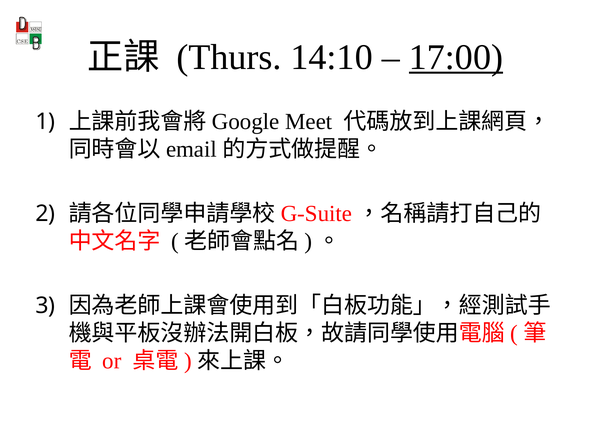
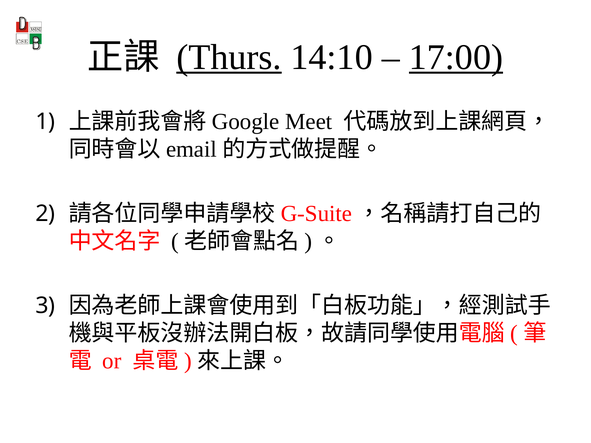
Thurs underline: none -> present (229, 57)
